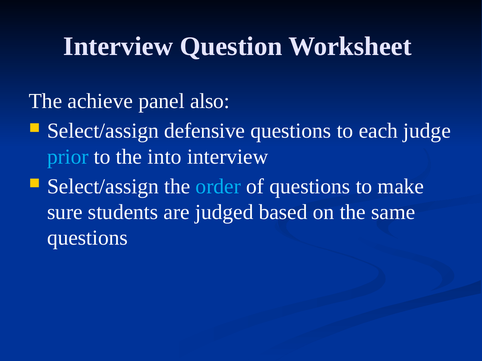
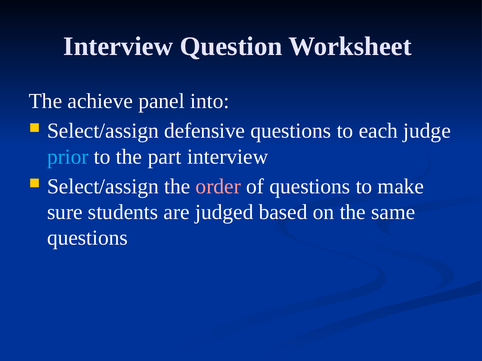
also: also -> into (210, 101)
into: into -> part (165, 157)
order colour: light blue -> pink (218, 187)
